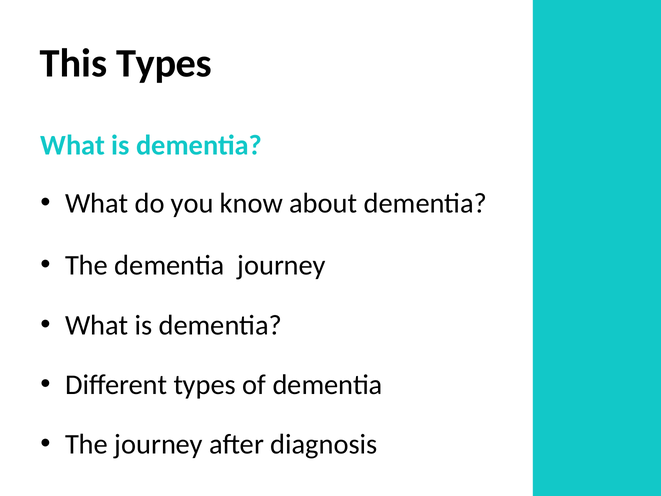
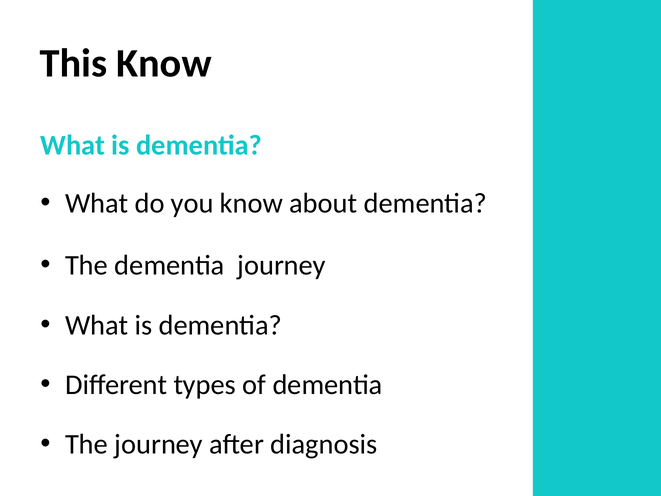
This Types: Types -> Know (164, 64)
